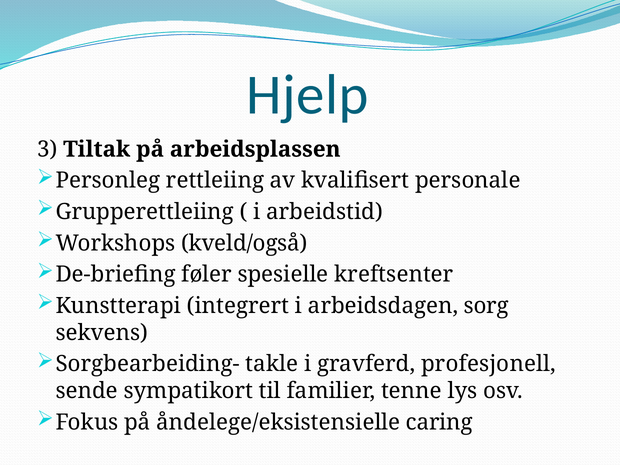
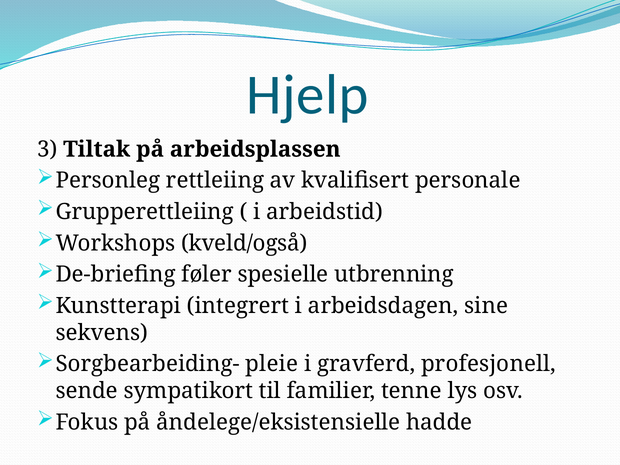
kreftsenter: kreftsenter -> utbrenning (394, 275)
sorg: sorg -> sine (486, 306)
takle: takle -> pleie (272, 364)
caring: caring -> hadde (439, 422)
